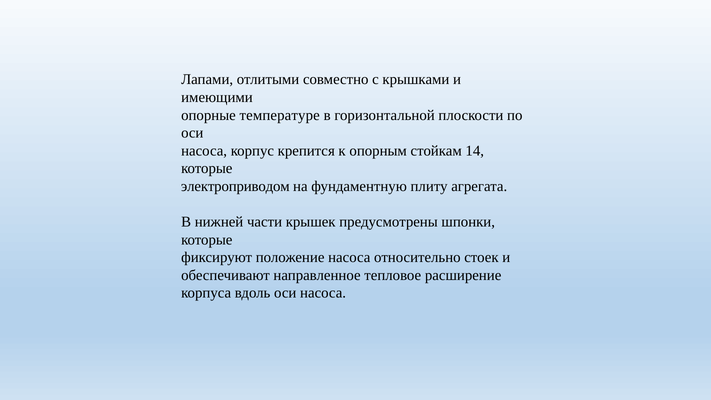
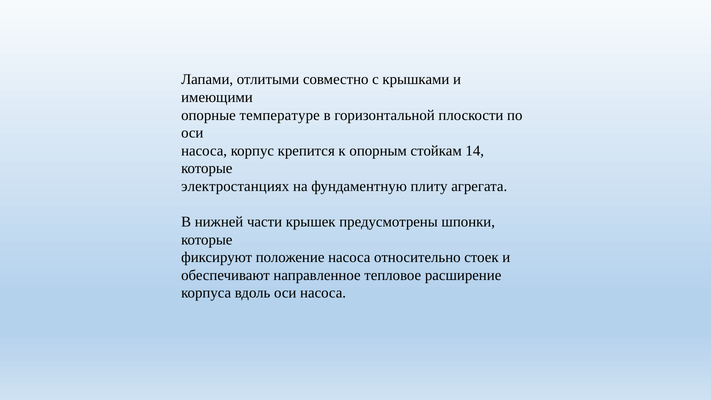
электроприводом: электроприводом -> электростанциях (235, 186)
